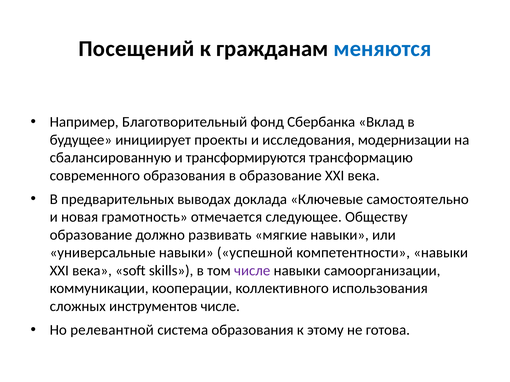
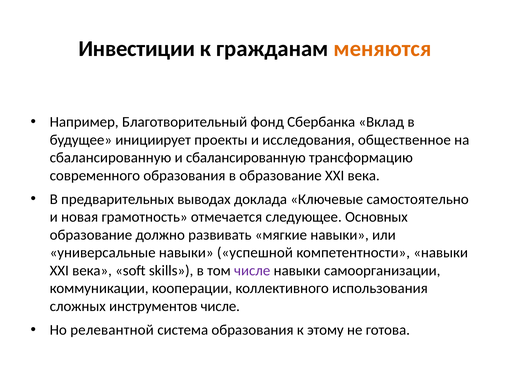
Посещений: Посещений -> Инвестиции (137, 49)
меняются colour: blue -> orange (382, 49)
модернизации: модернизации -> общественное (404, 140)
и трансформируются: трансформируются -> сбалансированную (246, 158)
Обществу: Обществу -> Основных (376, 217)
